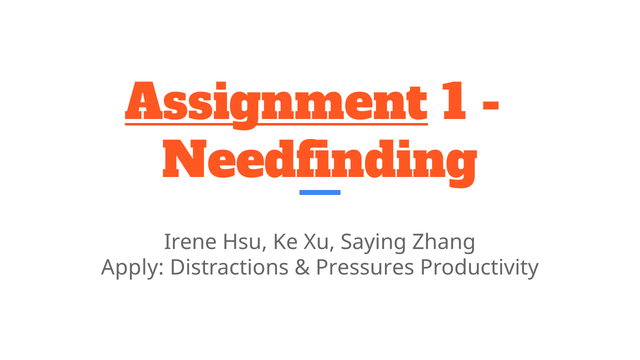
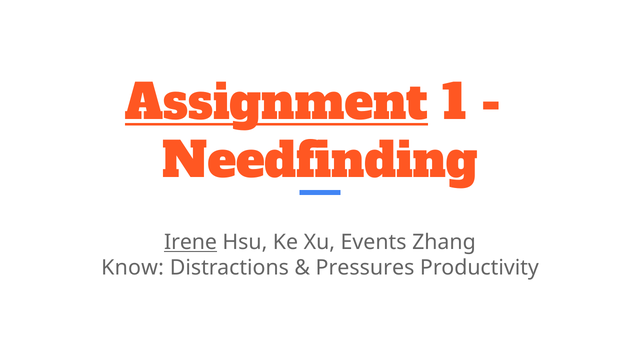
Irene underline: none -> present (191, 242)
Saying: Saying -> Events (374, 242)
Apply: Apply -> Know (133, 268)
